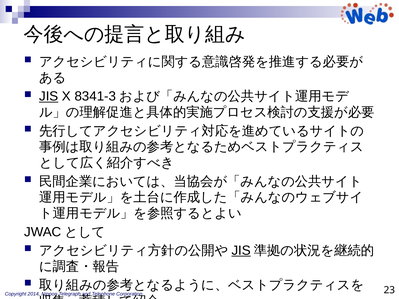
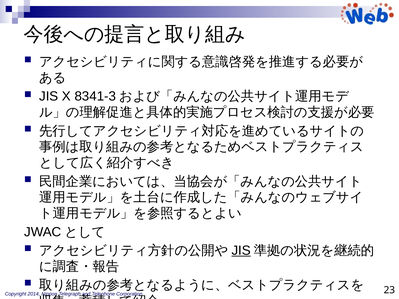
JIS underline: present -> none (49, 96)
